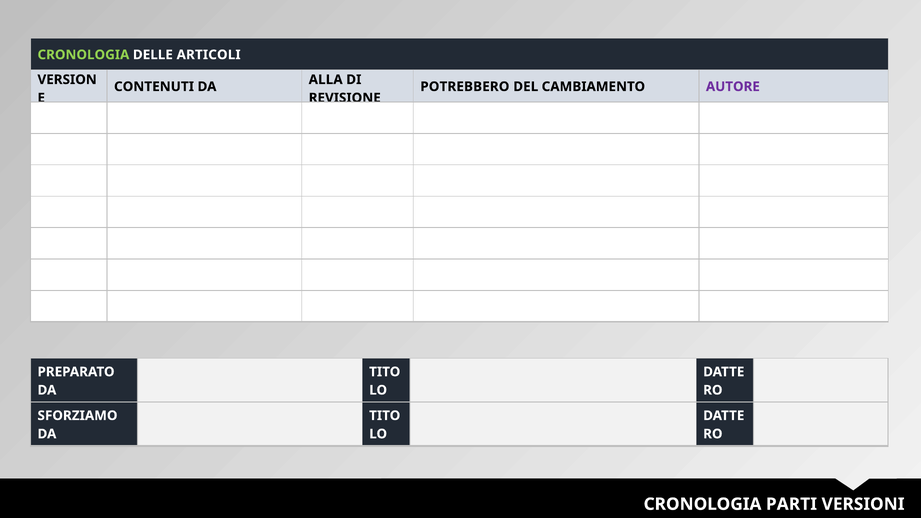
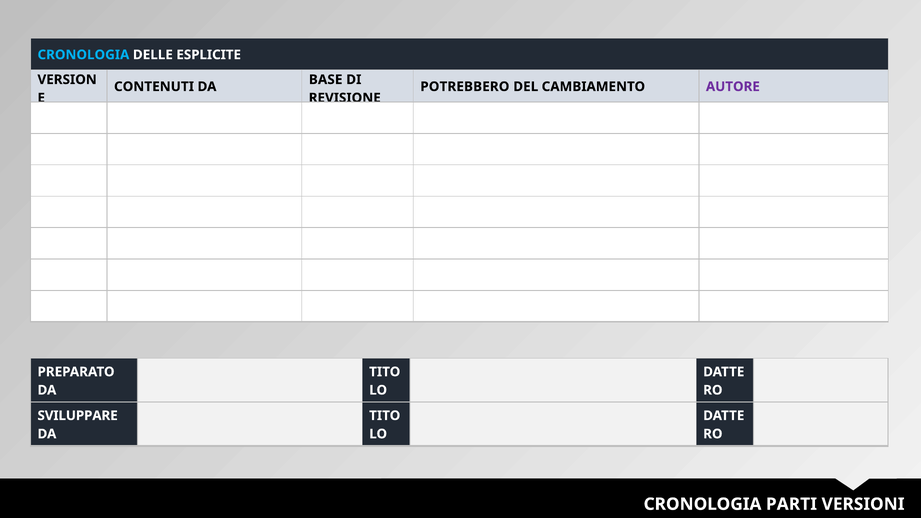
CRONOLOGIA colour: light green -> light blue (83, 55)
ARTICOLI: ARTICOLI -> ESPLICITE (209, 55)
ALLA: ALLA -> BASE (326, 80)
SFORZIAMO: SFORZIAMO -> SVILUPPARE (78, 416)
